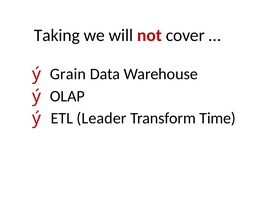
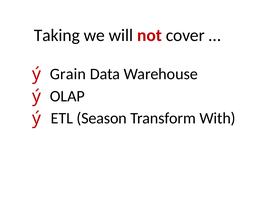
Leader: Leader -> Season (102, 118)
Time: Time -> With (218, 118)
